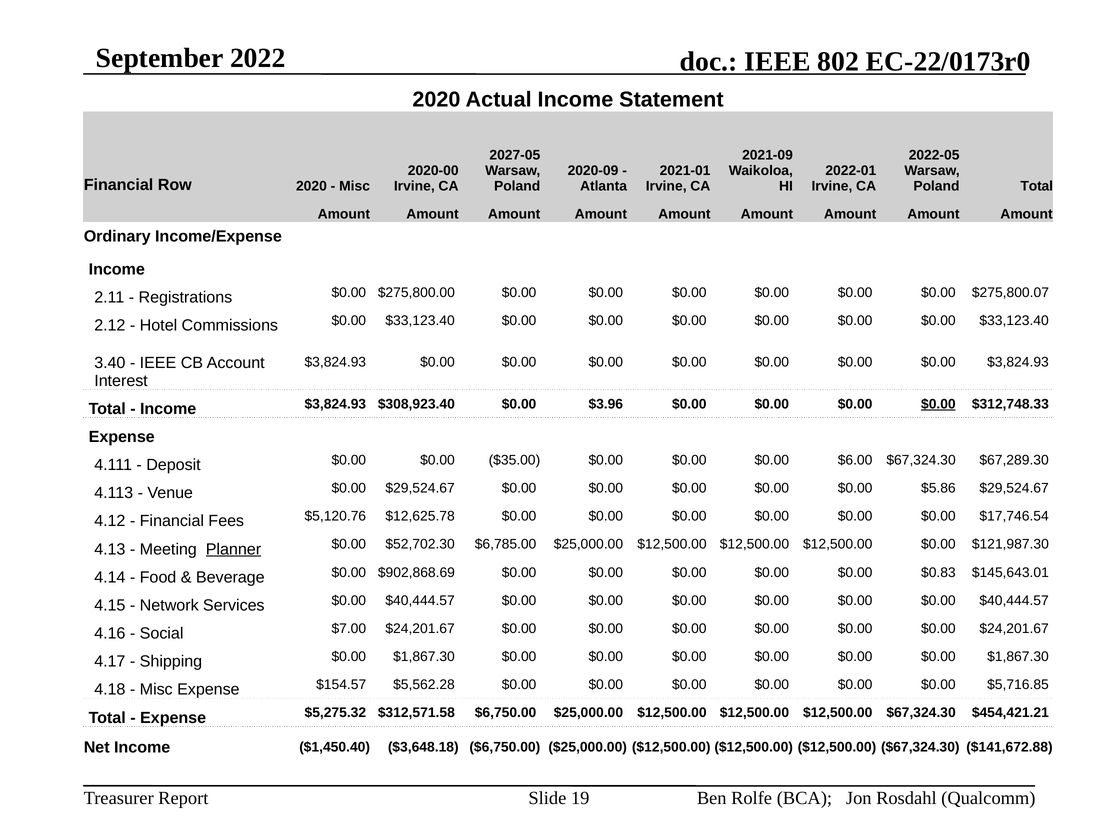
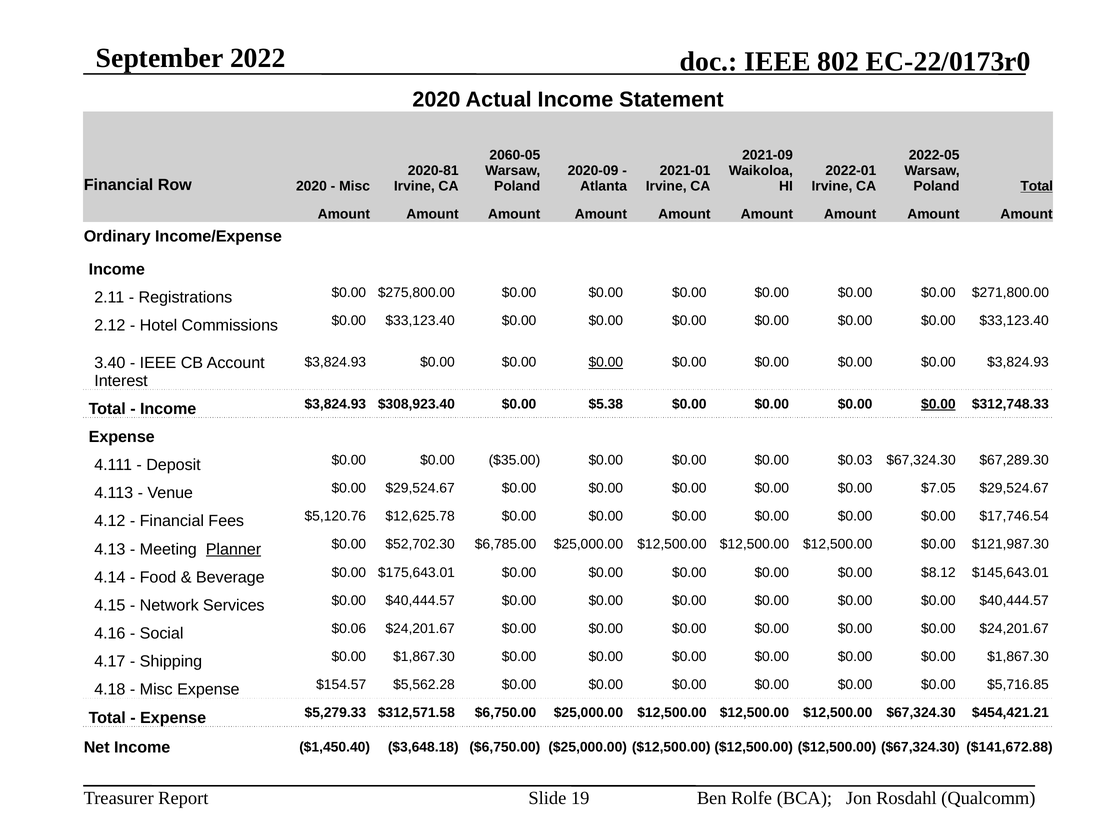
2027-05: 2027-05 -> 2060-05 (515, 155)
2020-00: 2020-00 -> 2020-81 (433, 171)
Total underline: none -> present (1037, 186)
$275,800.07: $275,800.07 -> $271,800.00 (1010, 293)
$0.00 underline: none -> present (606, 362)
$3.96: $3.96 -> $5.38 (606, 404)
$6.00: $6.00 -> $0.03 (855, 460)
$5.86: $5.86 -> $7.05 (938, 488)
$902,868.69: $902,868.69 -> $175,643.01 (416, 572)
$0.83: $0.83 -> $8.12 (938, 572)
$7.00: $7.00 -> $0.06 (349, 628)
$5,275.32: $5,275.32 -> $5,279.33 (335, 713)
